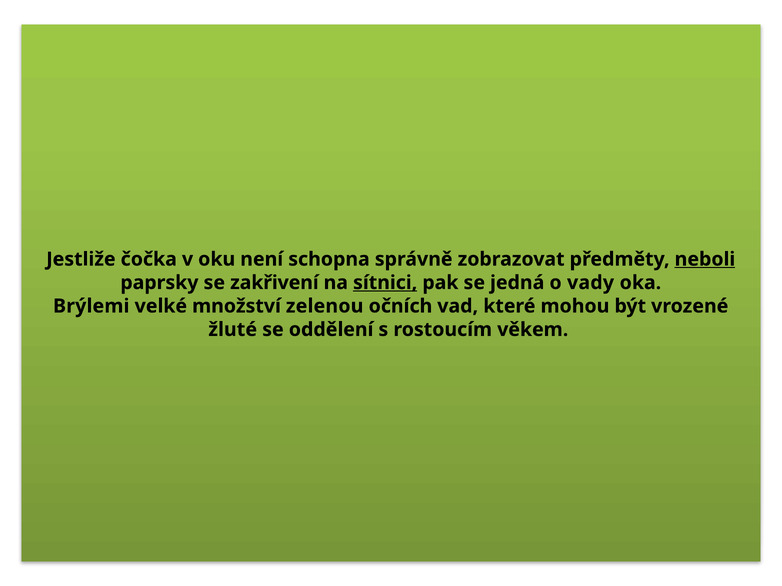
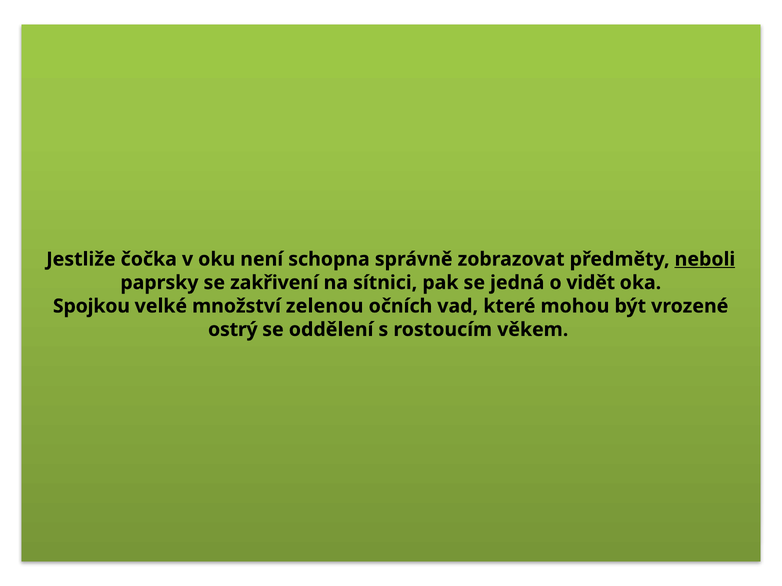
sítnici underline: present -> none (385, 283)
vady: vady -> vidět (591, 283)
Brýlemi: Brýlemi -> Spojkou (91, 306)
žluté: žluté -> ostrý (233, 330)
